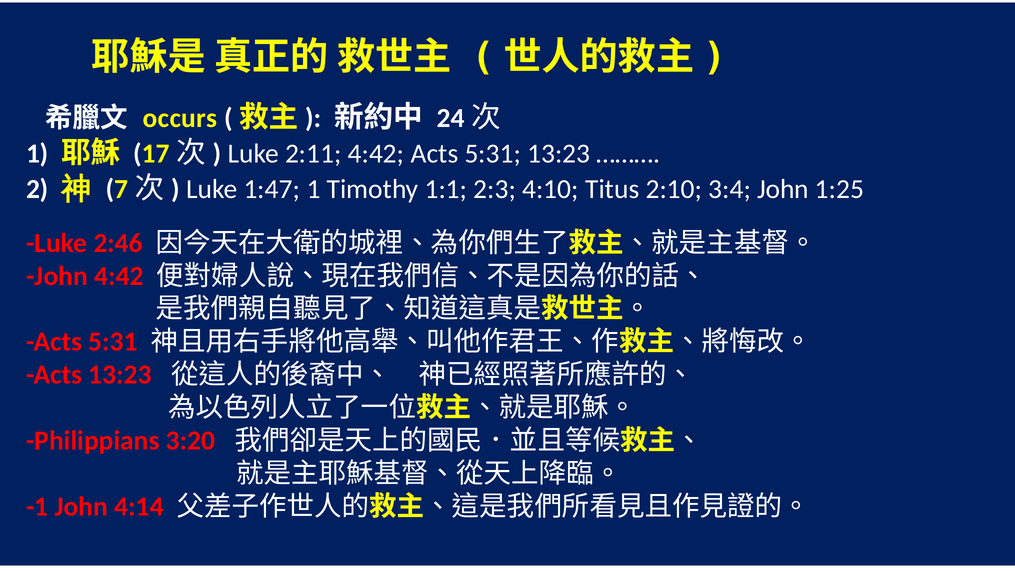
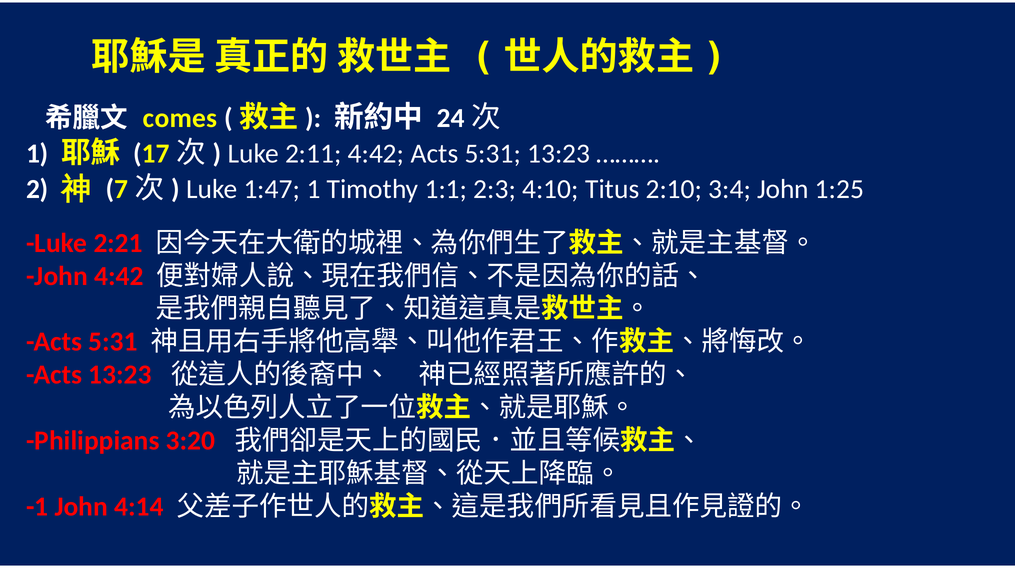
occurs: occurs -> comes (180, 118)
2:46: 2:46 -> 2:21 (118, 243)
